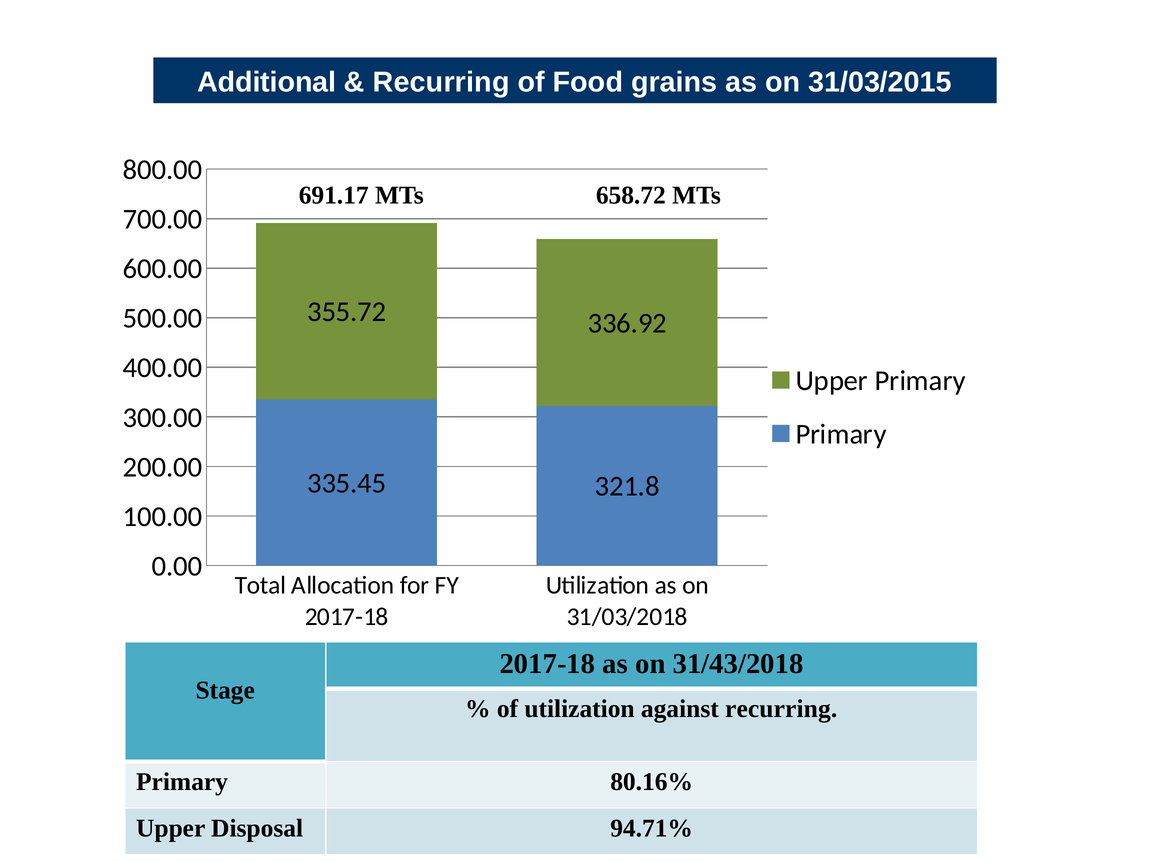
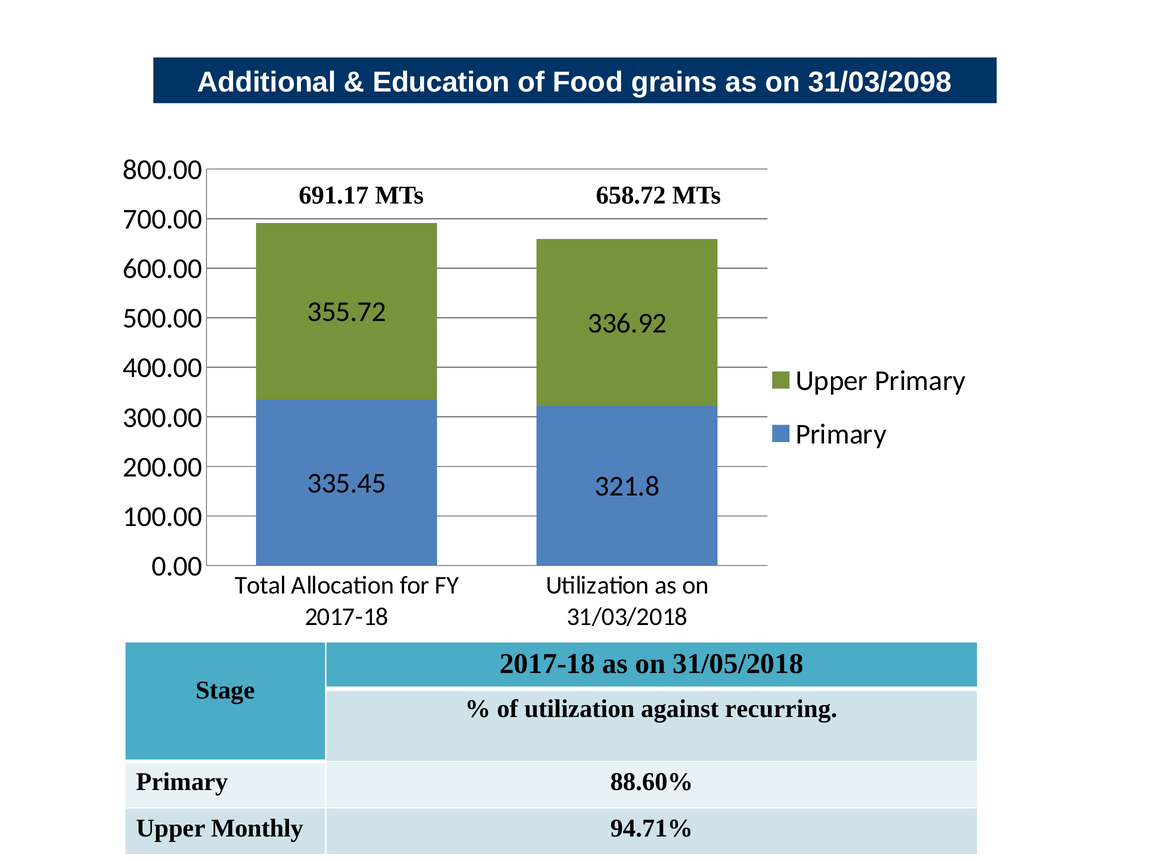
Recurring: Recurring -> Education (441, 82)
31/03/2015: 31/03/2015 -> 31/03/2098 (880, 82)
31/43/2018: 31/43/2018 -> 31/05/2018 (738, 664)
80.16%: 80.16% -> 88.60% (652, 782)
Disposal: Disposal -> Monthly (257, 829)
